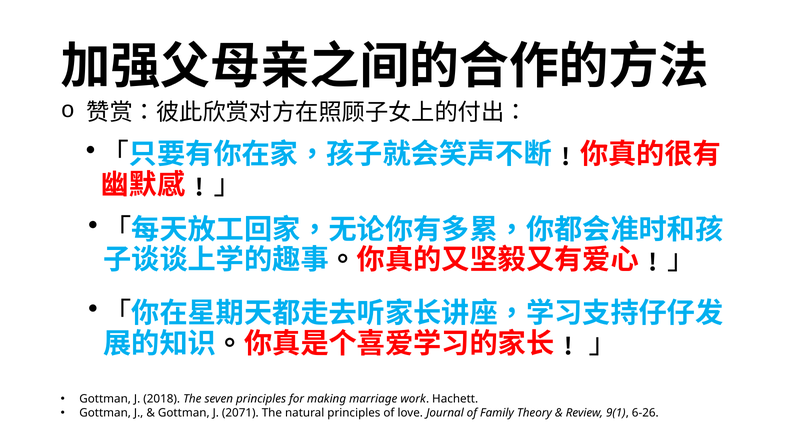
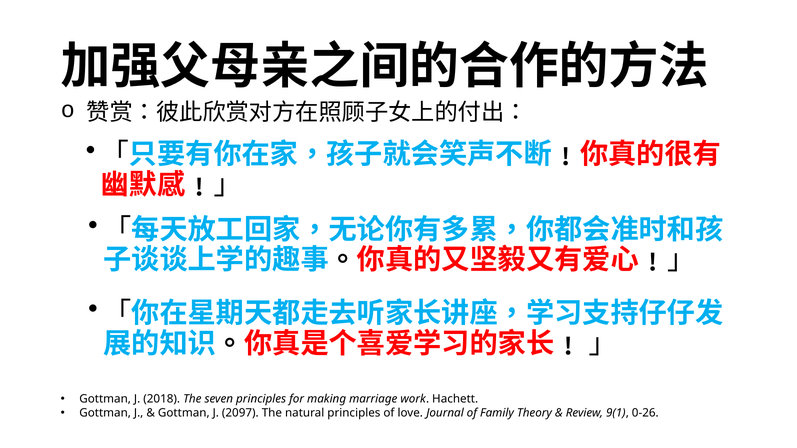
2071: 2071 -> 2097 (240, 413)
6-26: 6-26 -> 0-26 (645, 413)
